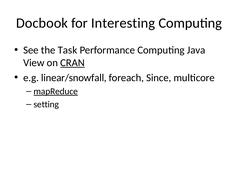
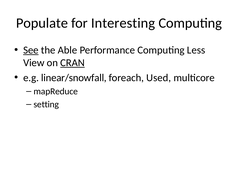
Docbook: Docbook -> Populate (42, 23)
See underline: none -> present (31, 50)
Task: Task -> Able (67, 50)
Java: Java -> Less (196, 50)
Since: Since -> Used (159, 77)
mapReduce underline: present -> none (56, 91)
